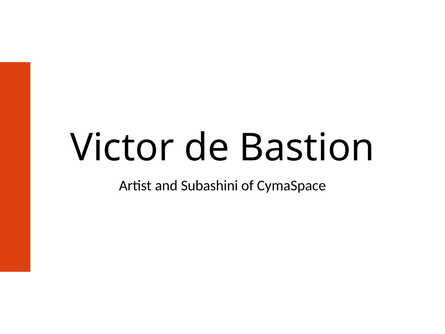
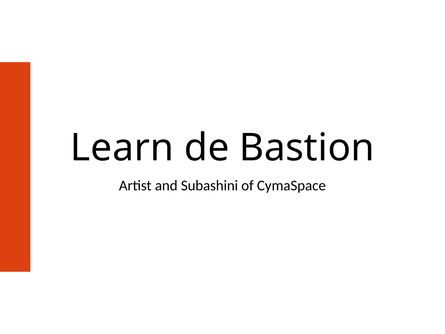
Victor: Victor -> Learn (122, 148)
